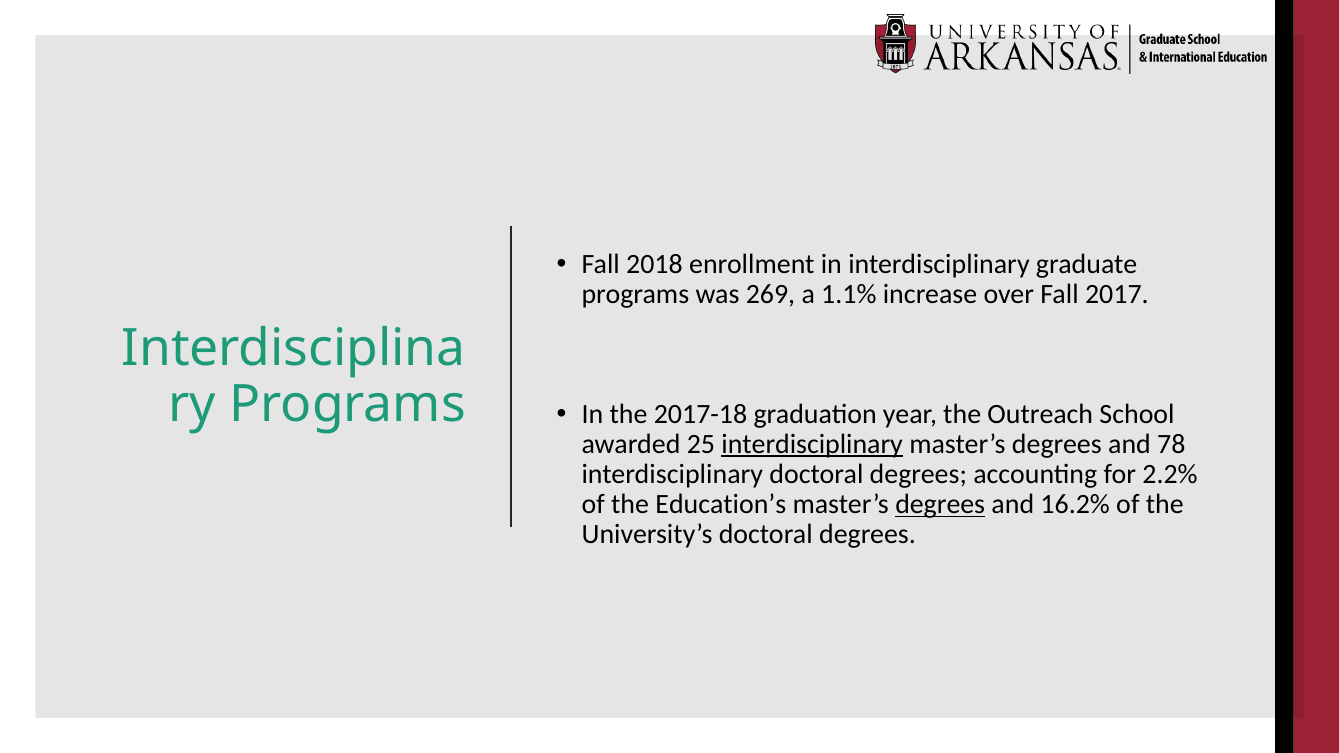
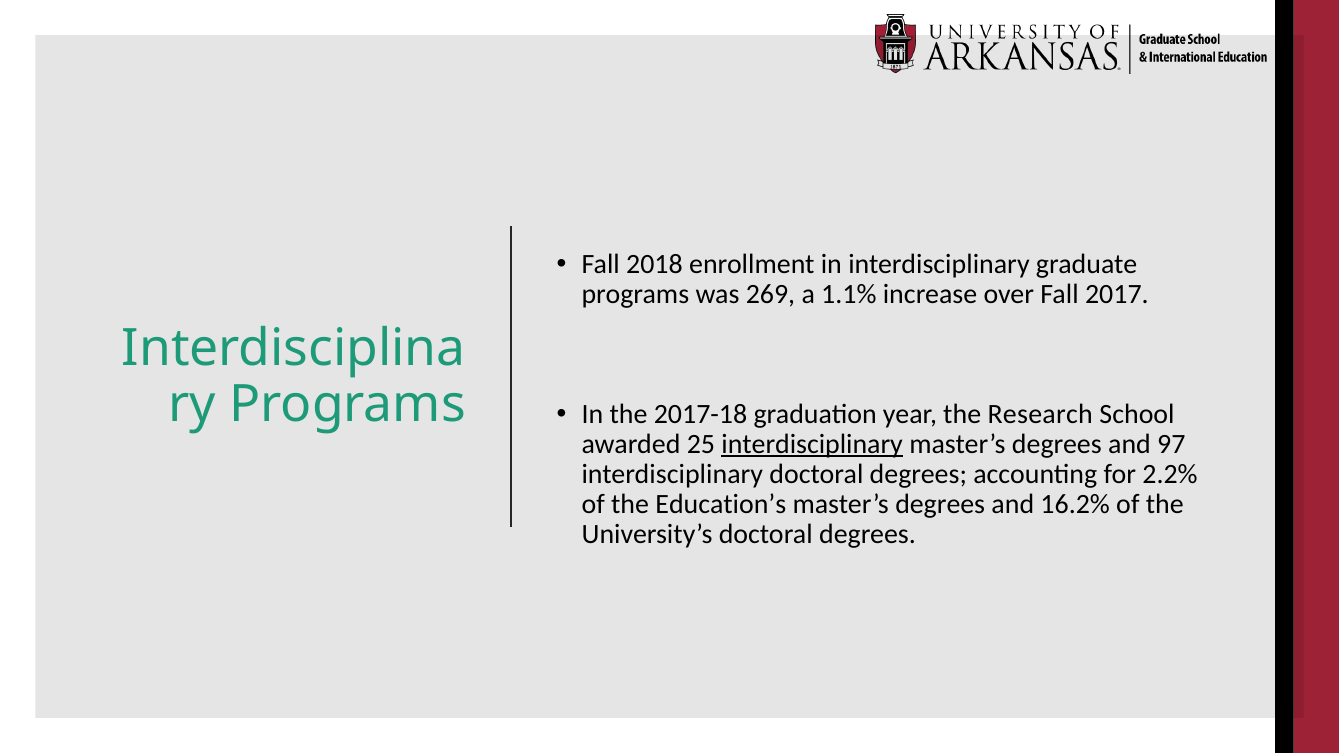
Outreach: Outreach -> Research (1040, 414)
78: 78 -> 97 (1171, 444)
degrees underline: present -> none (940, 505)
